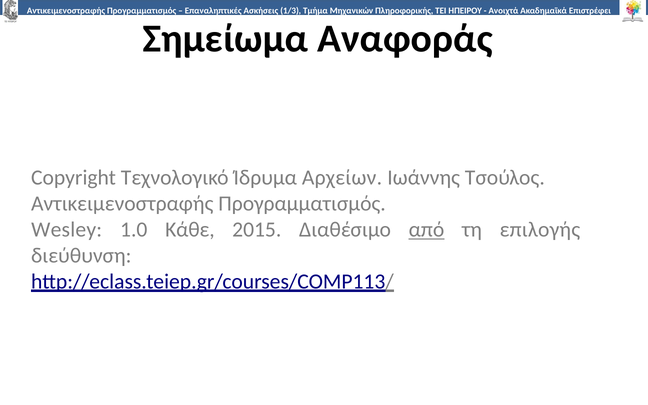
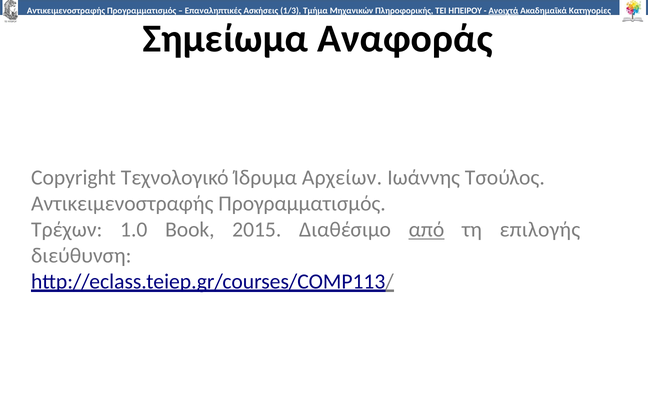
Ανοιχτά underline: none -> present (503, 11)
Επιστρέφει: Επιστρέφει -> Κατηγορίες (590, 11)
Wesley: Wesley -> Τρέχων (67, 230)
Κάθε: Κάθε -> Book (190, 230)
